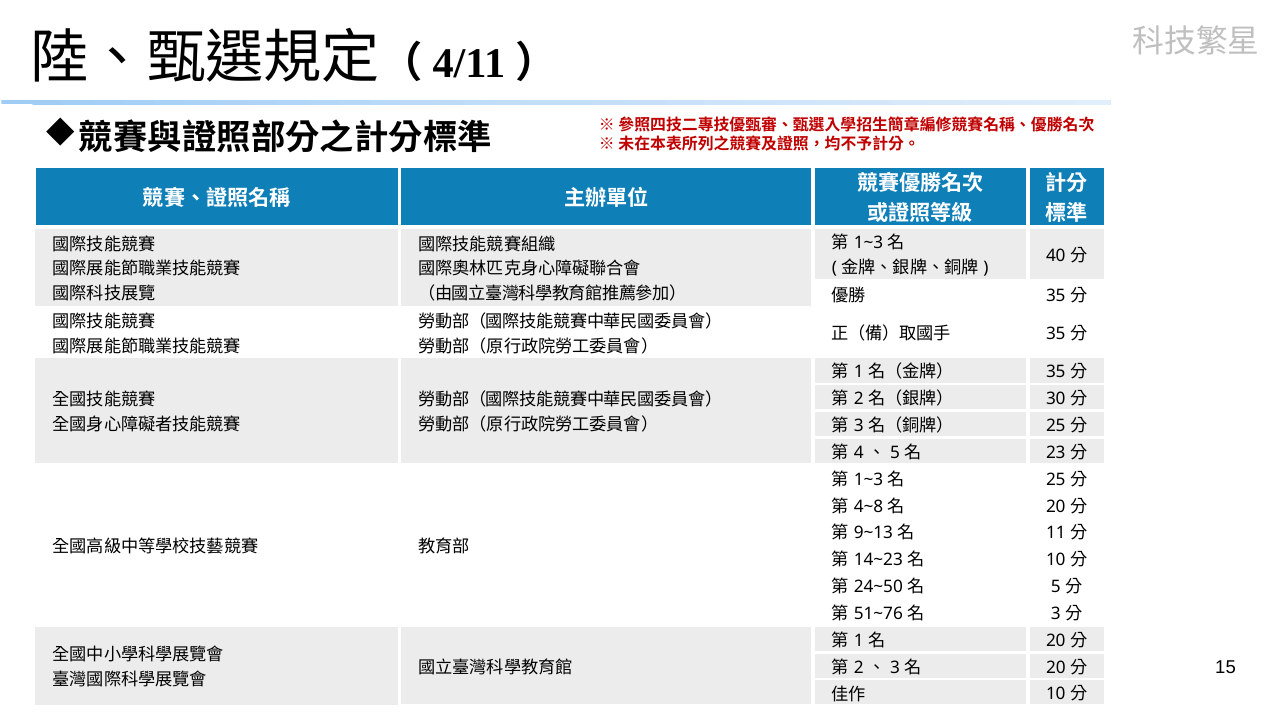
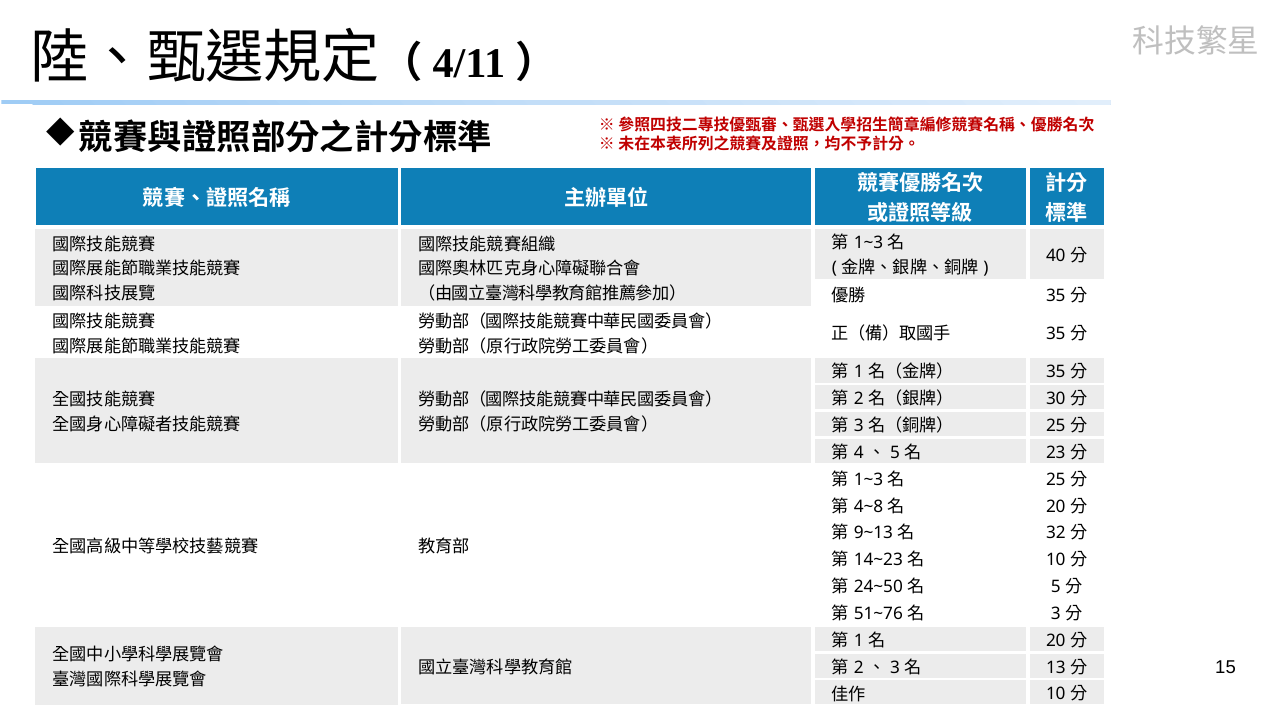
11: 11 -> 32 (1056, 533)
20: 20 -> 13 (1056, 667)
